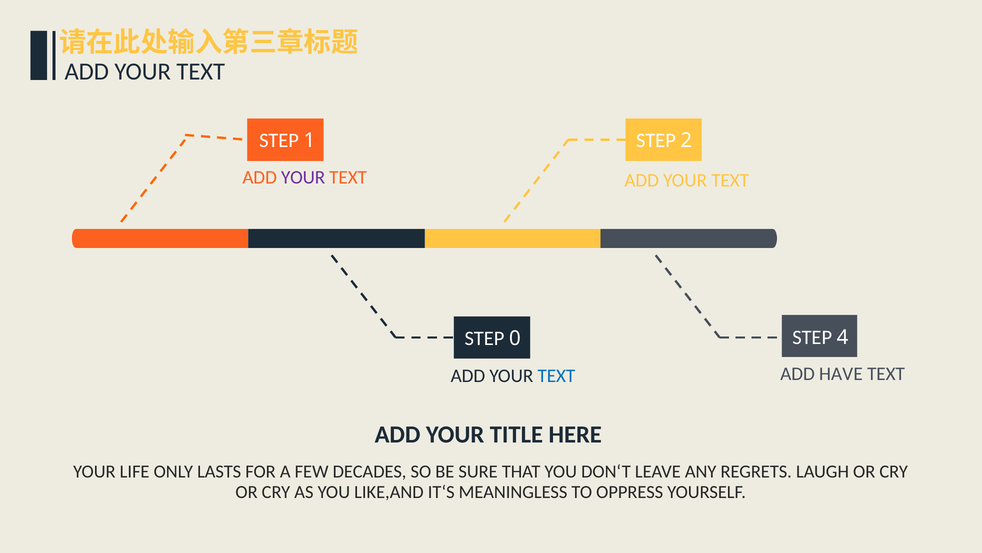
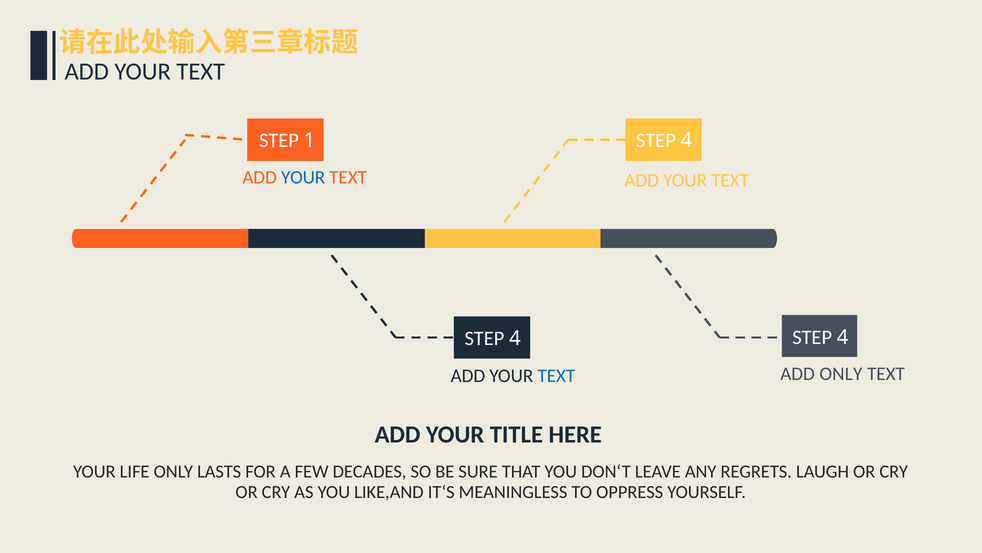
1 STEP 2: 2 -> 4 (686, 140)
YOUR colour: purple -> blue (303, 177)
0: 0 -> 4 (515, 338)
ADD HAVE: HAVE -> ONLY (841, 373)
